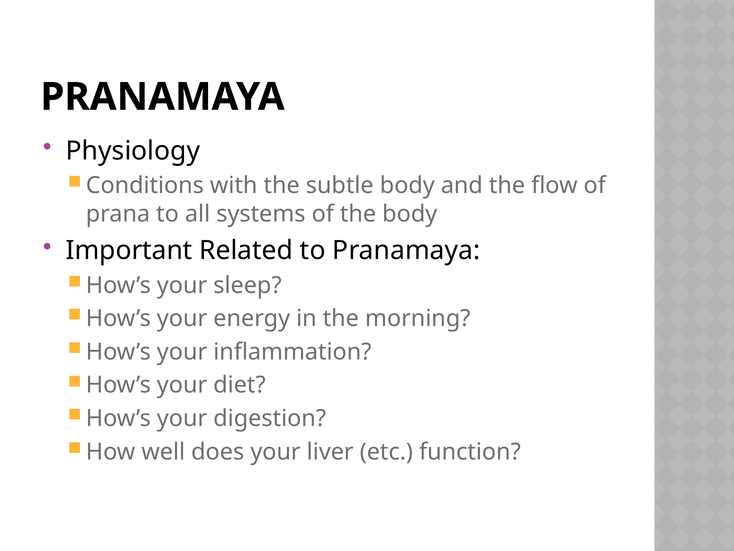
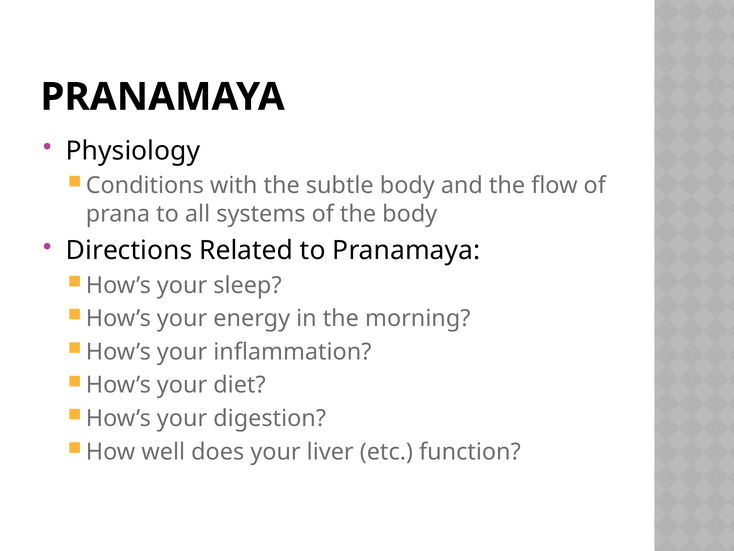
Important: Important -> Directions (129, 250)
